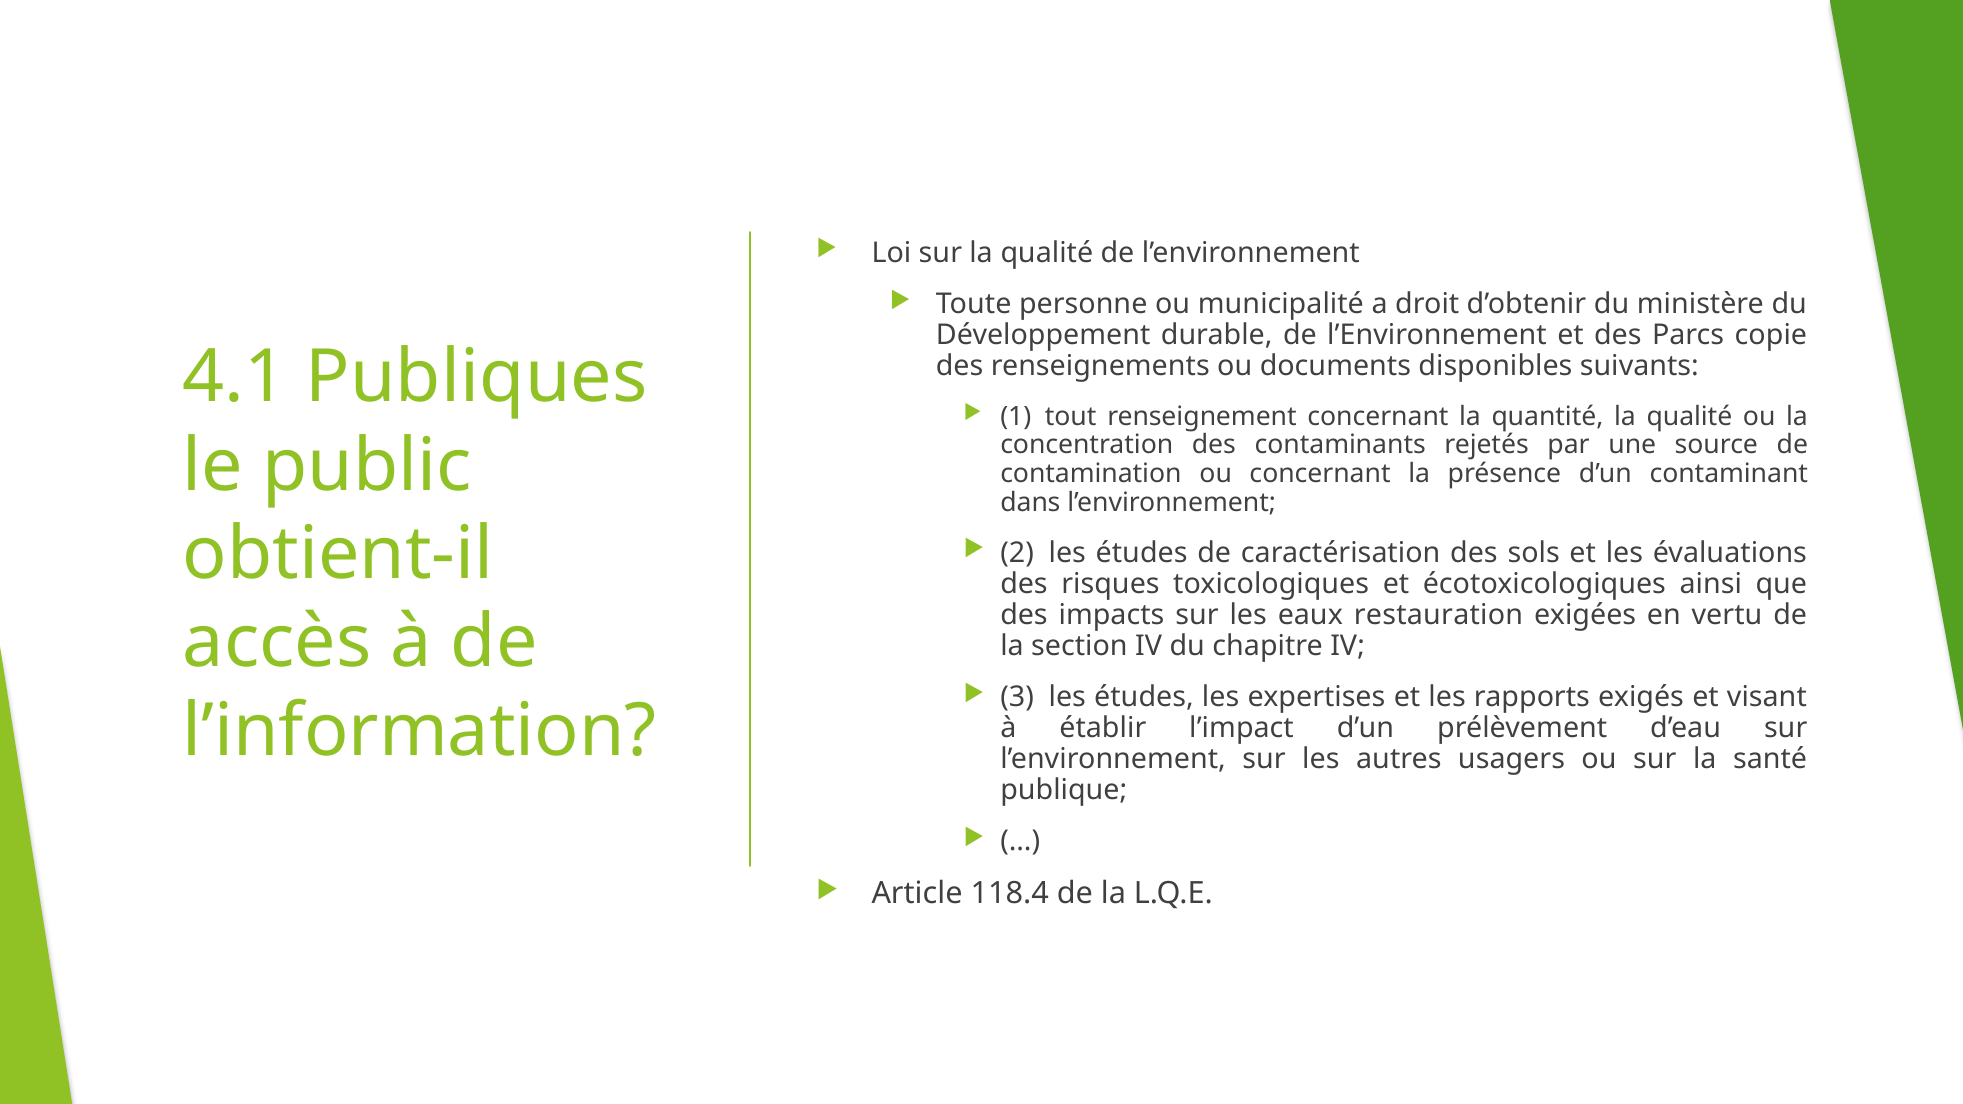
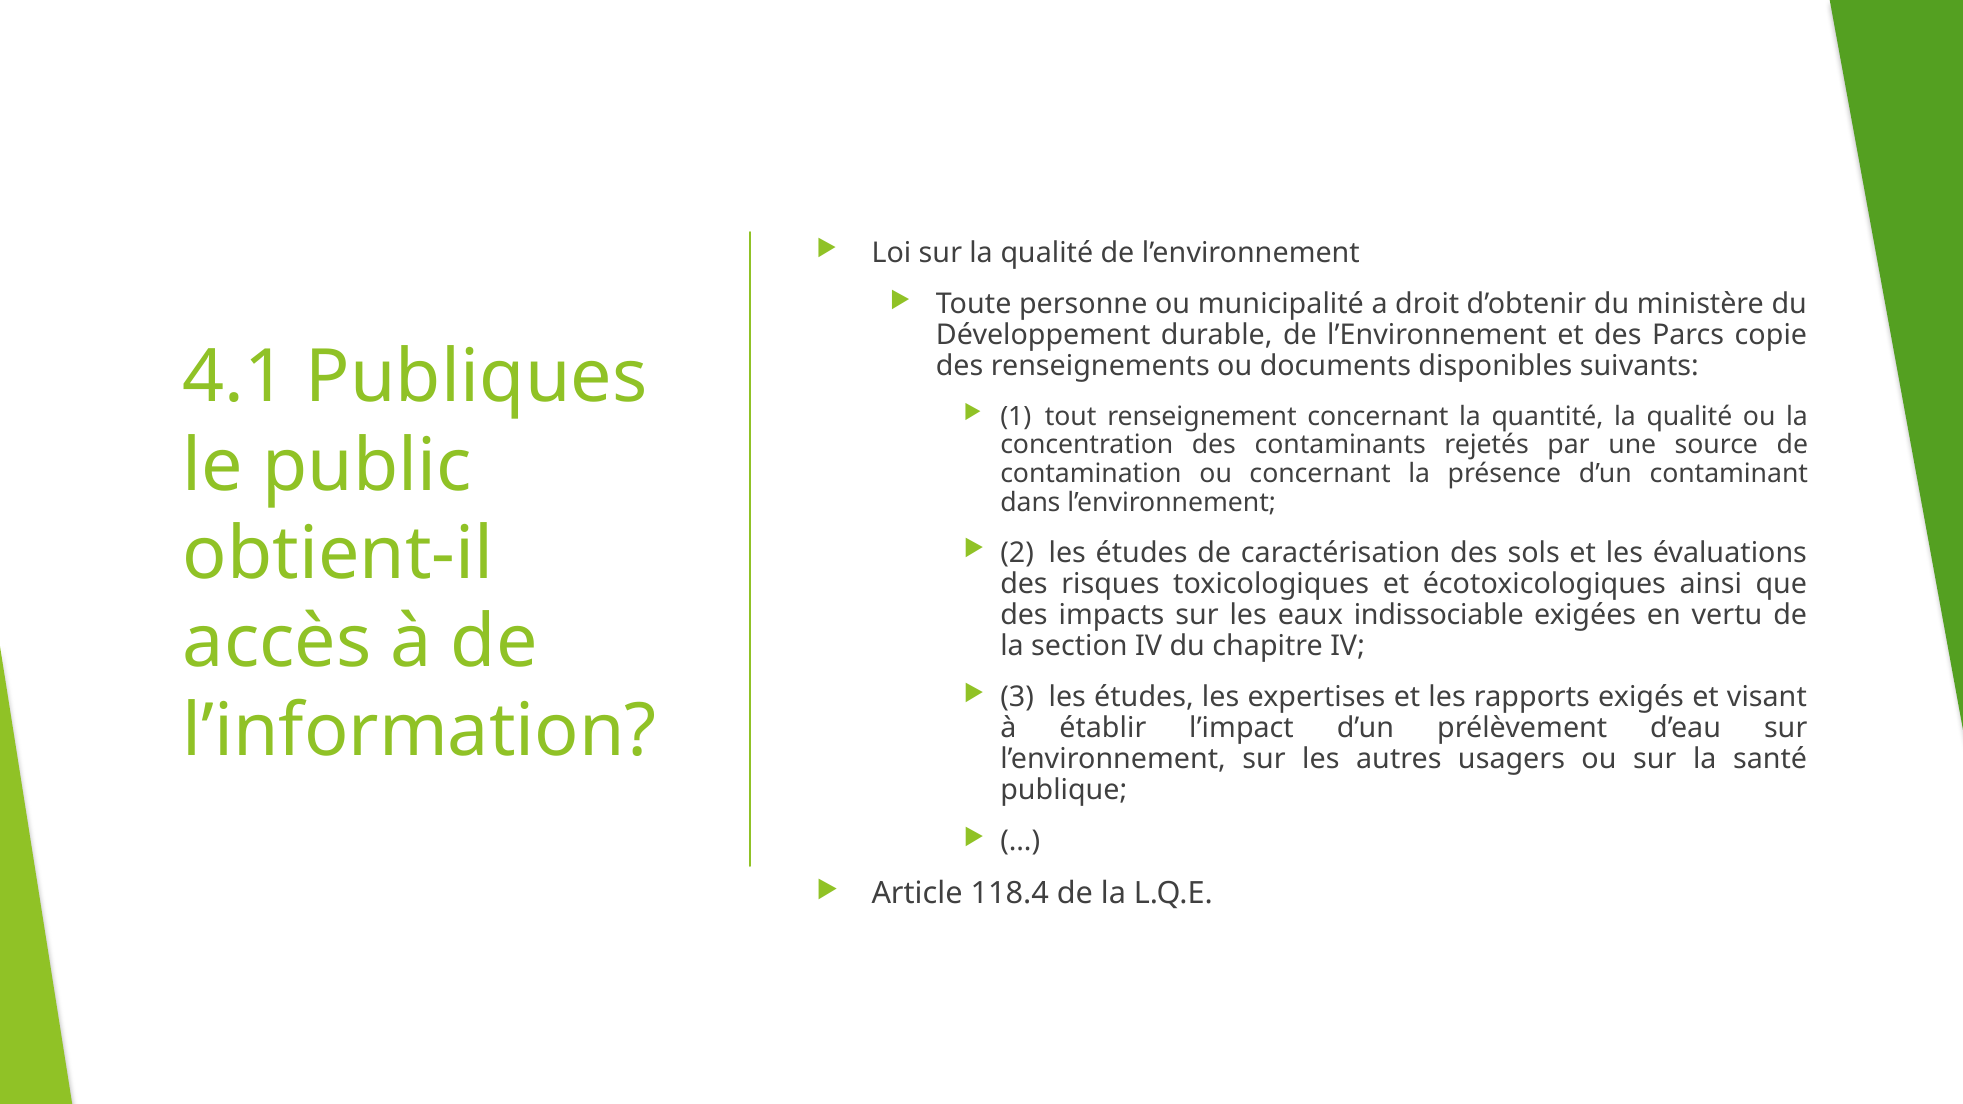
restauration: restauration -> indissociable (1439, 615)
